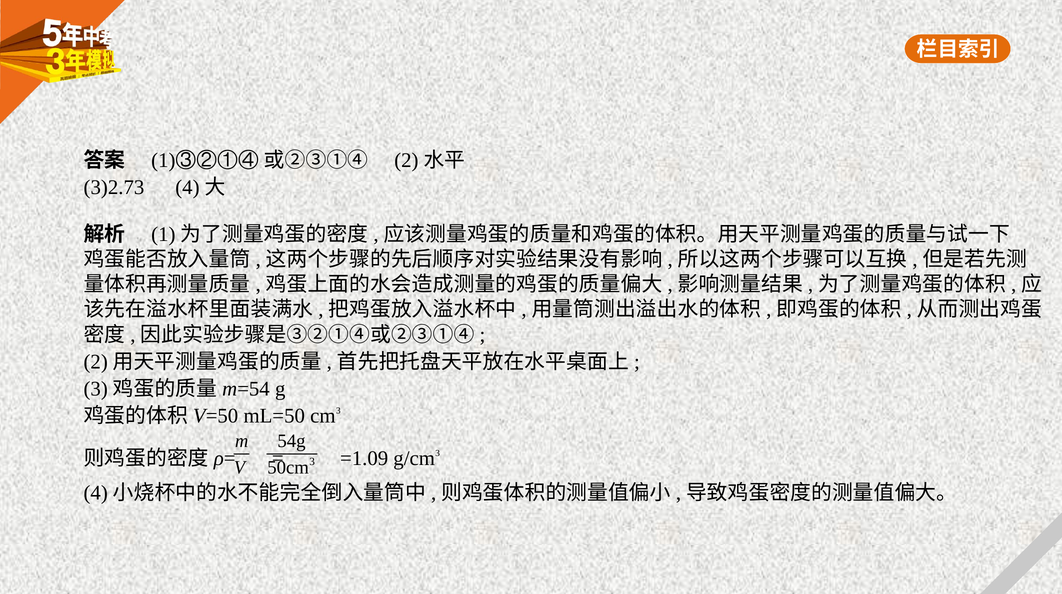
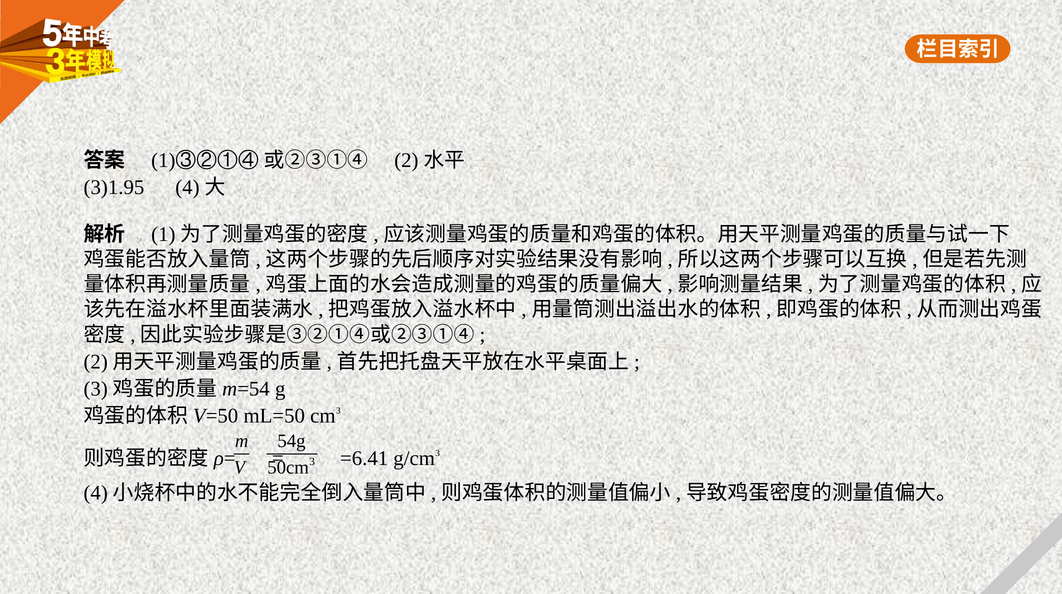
3)2.73: 3)2.73 -> 3)1.95 (114, 187)
=1.09: =1.09 -> =6.41 (364, 458)
